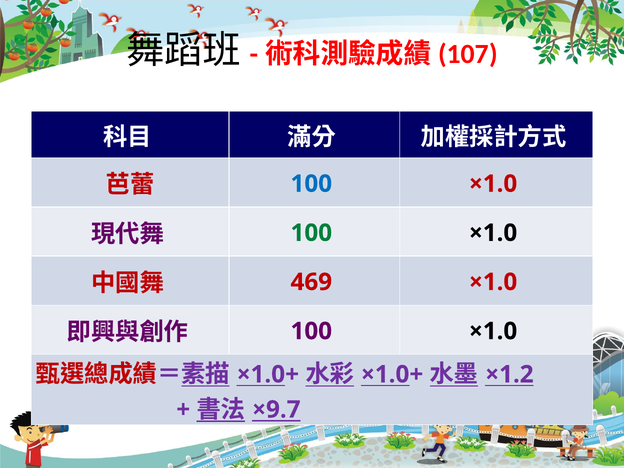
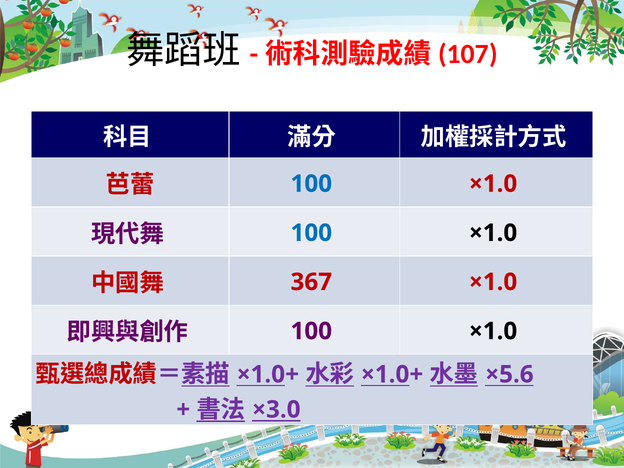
100 colour: green -> blue (311, 233)
469: 469 -> 367 (311, 282)
×1.2: ×1.2 -> ×5.6 (509, 374)
×9.7: ×9.7 -> ×3.0 (276, 410)
